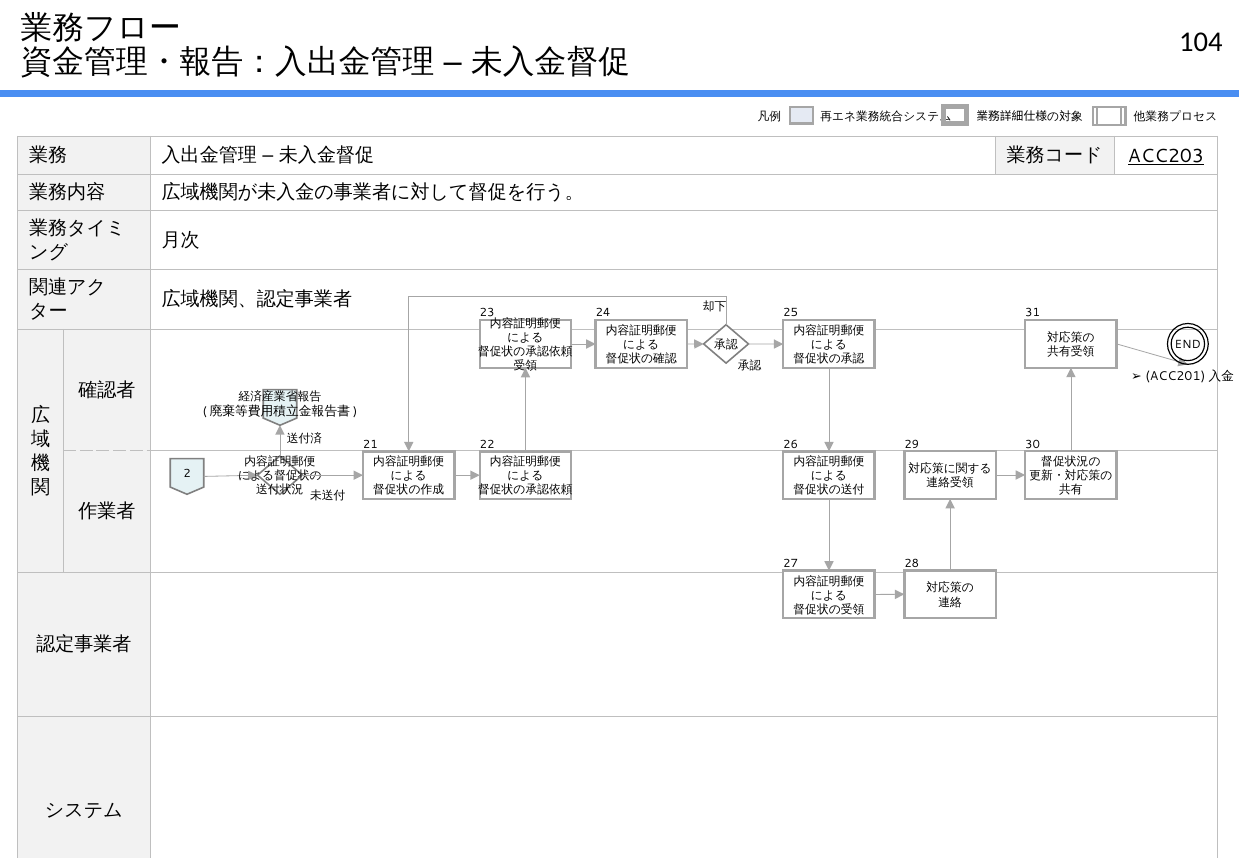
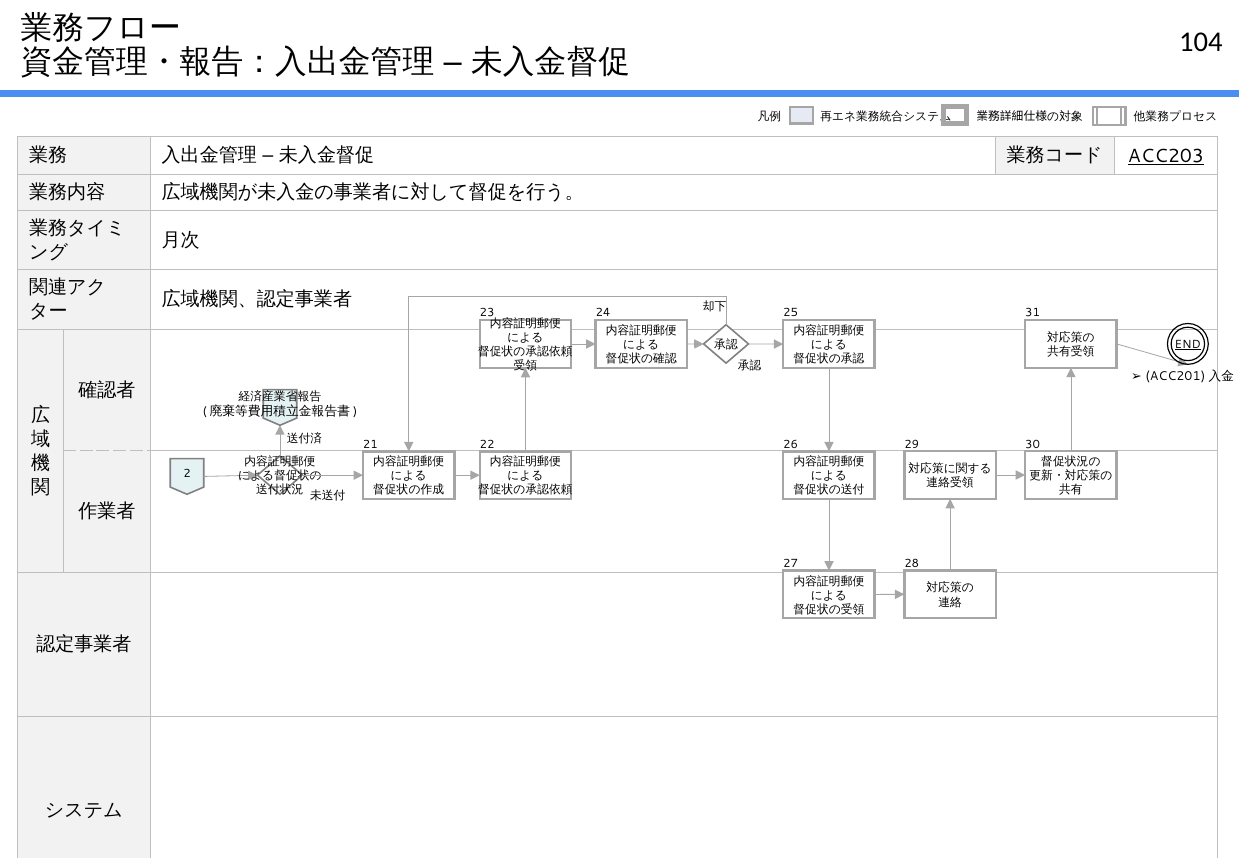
END underline: none -> present (1188, 345)
